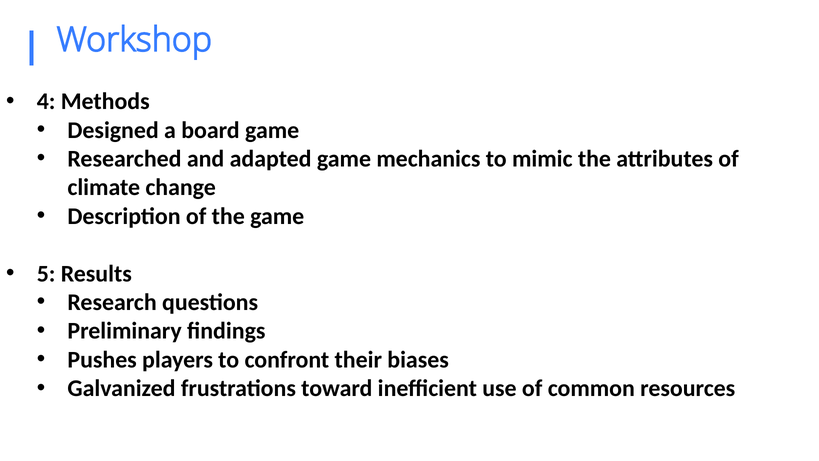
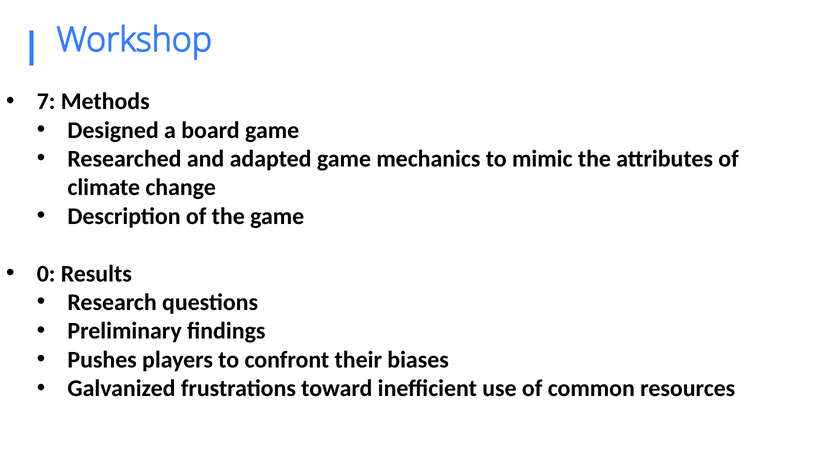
4: 4 -> 7 (46, 101)
5: 5 -> 0 (46, 273)
